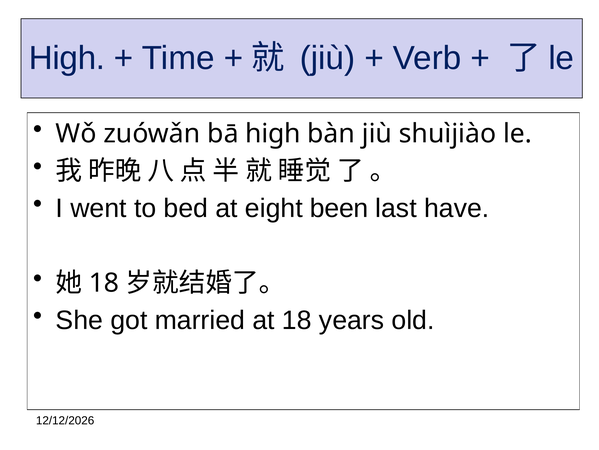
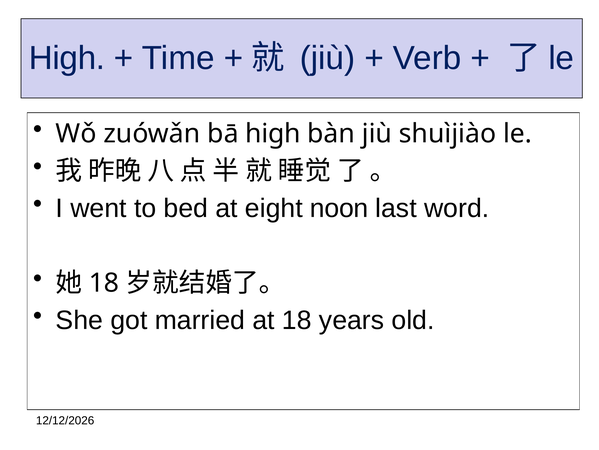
been: been -> noon (339, 208)
have: have -> word (457, 208)
